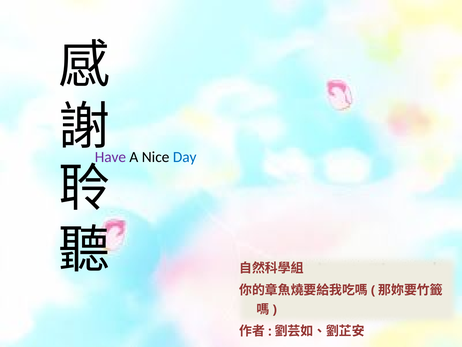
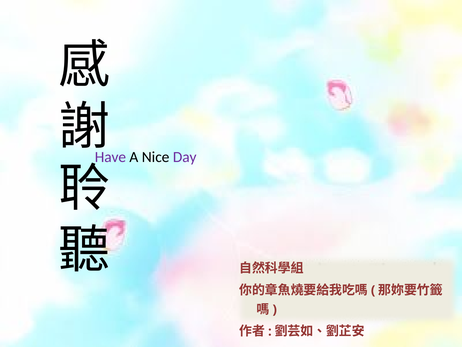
Day colour: blue -> purple (185, 157)
